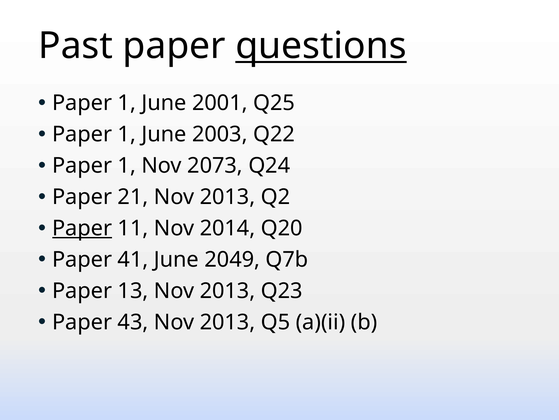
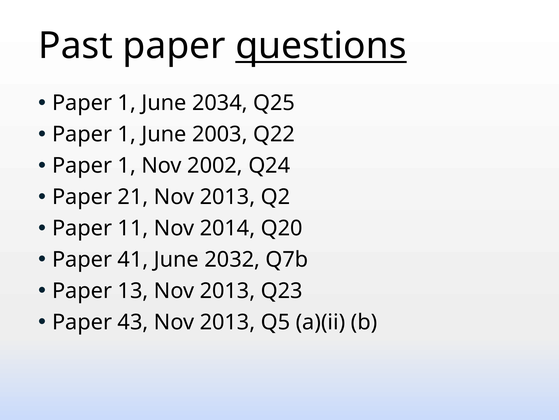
2001: 2001 -> 2034 (220, 103)
2073: 2073 -> 2002 (215, 165)
Paper underline: present -> none (82, 228)
2049: 2049 -> 2032 (232, 259)
